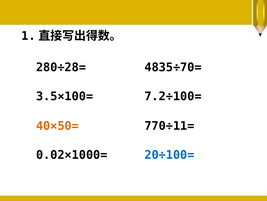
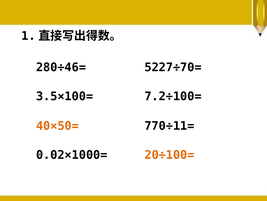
280÷28=: 280÷28= -> 280÷46= (61, 67)
4835÷70=: 4835÷70= -> 5227÷70= (173, 67)
20÷100= colour: blue -> orange (169, 154)
